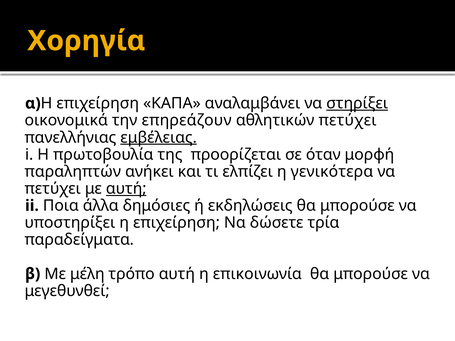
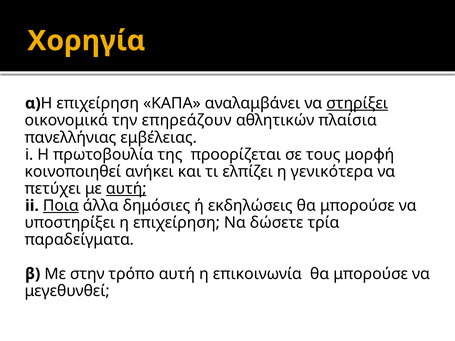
αθλητικών πετύχει: πετύχει -> πλαίσια (348, 121)
εμβέλειας underline: present -> none (159, 138)
όταν: όταν -> τους (323, 155)
παραληπτών: παραληπτών -> κοινοποιηθεί (73, 172)
Ποια underline: none -> present (61, 206)
μέλη: μέλη -> στην (87, 274)
